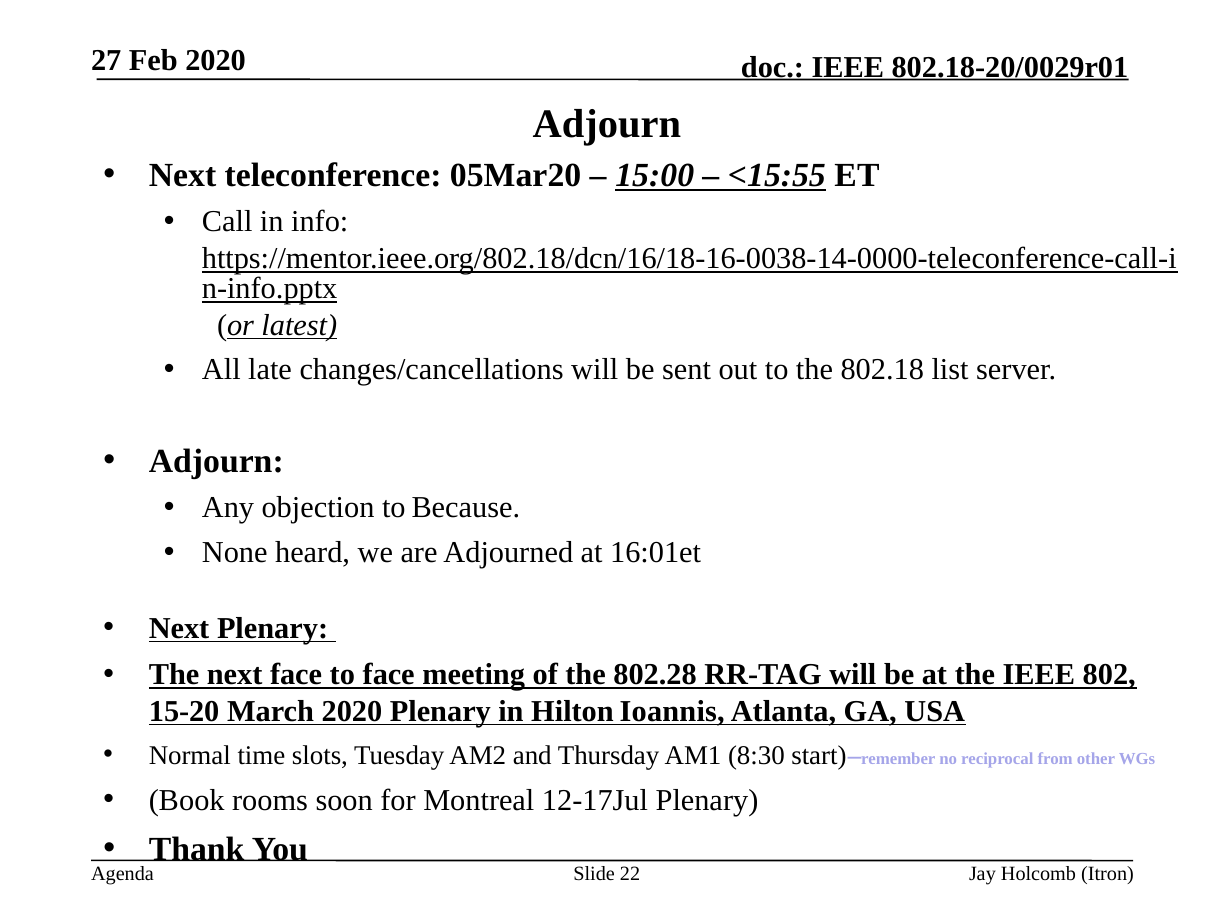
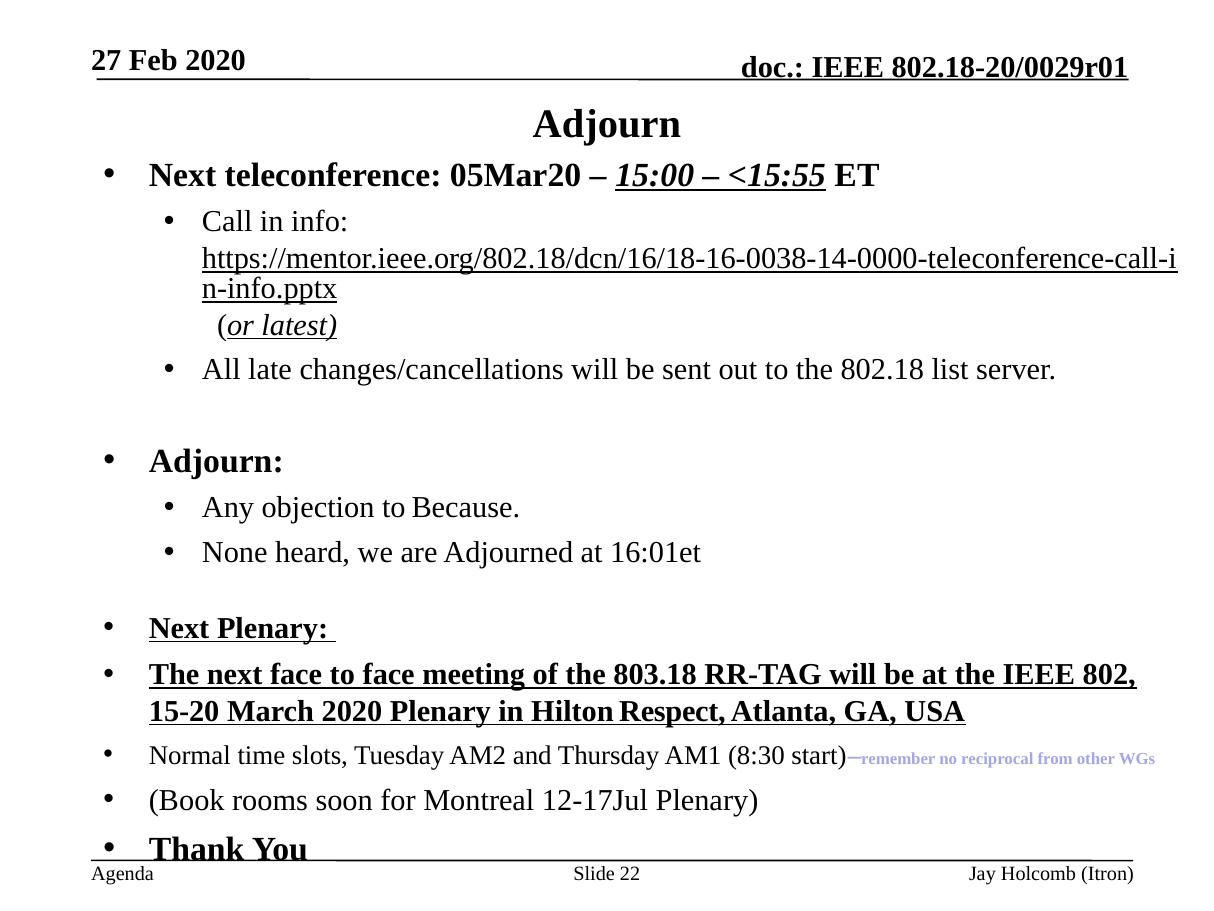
802.28: 802.28 -> 803.18 (655, 674)
Ioannis: Ioannis -> Respect (672, 711)
